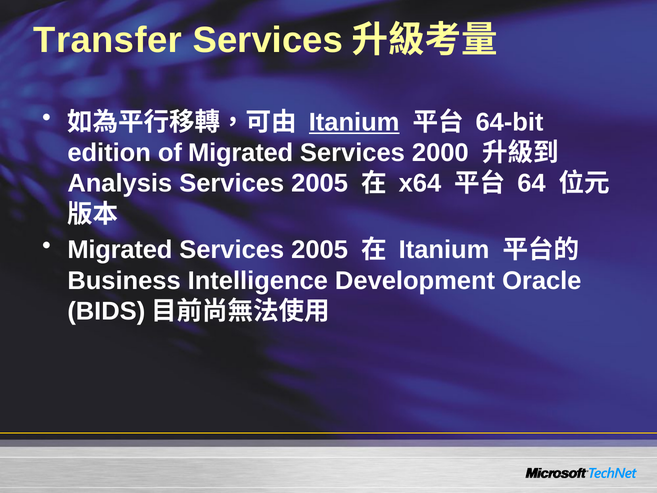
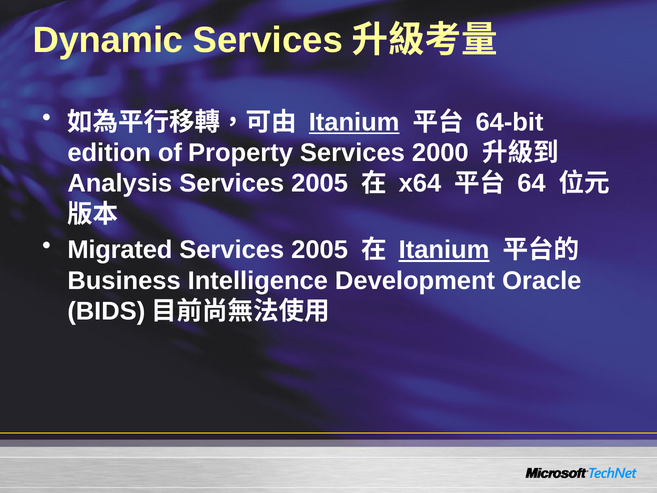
Transfer: Transfer -> Dynamic (108, 40)
of Migrated: Migrated -> Property (241, 153)
Itanium underline: none -> present (444, 250)
